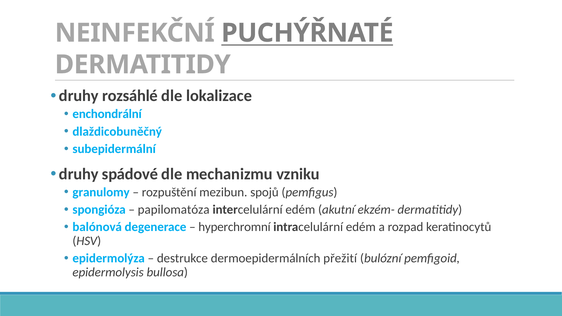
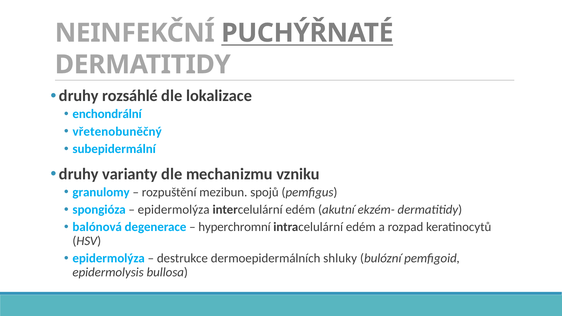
dlaždicobuněčný: dlaždicobuněčný -> vřetenobuněčný (117, 132)
spádové: spádové -> varianty (130, 174)
papilomatóza: papilomatóza -> epidermolýza (174, 210)
přežití: přežití -> shluky (340, 258)
